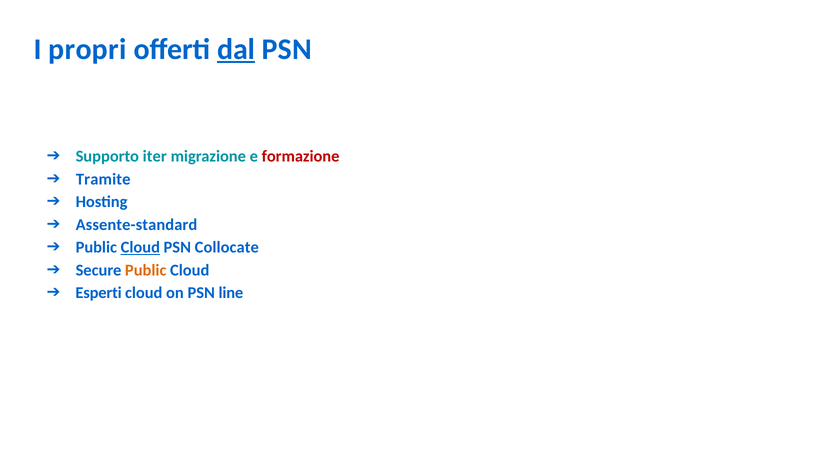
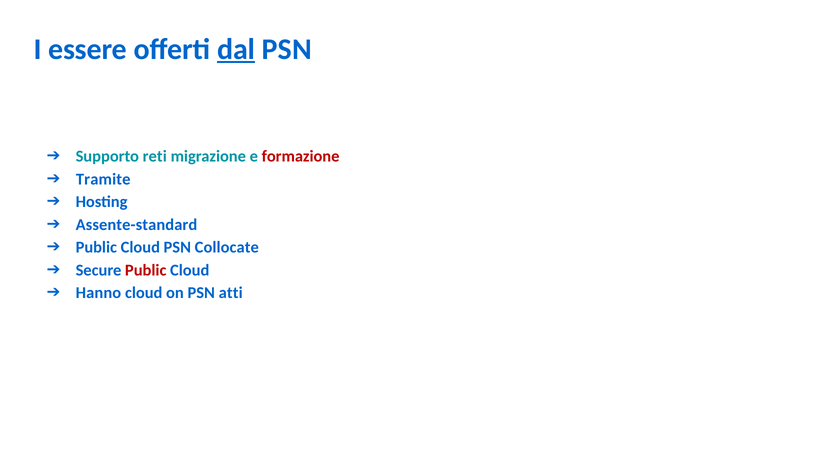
propri: propri -> essere (88, 49)
iter: iter -> reti (155, 156)
Cloud underline: present -> none (140, 247)
Public colour: orange -> red (146, 270)
Esperti: Esperti -> Hanno (98, 293)
line: line -> atti (231, 293)
